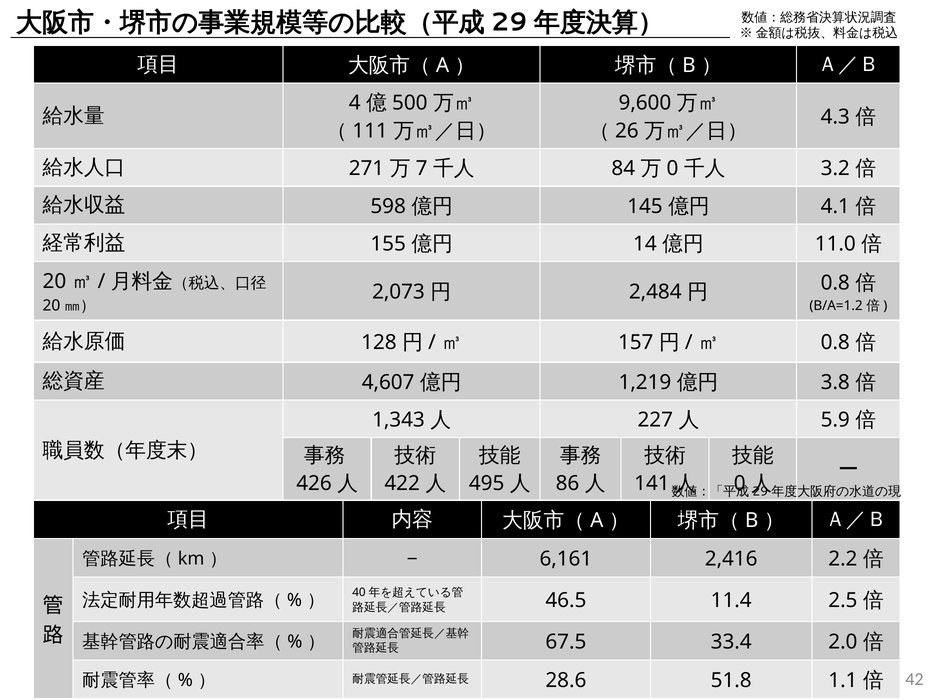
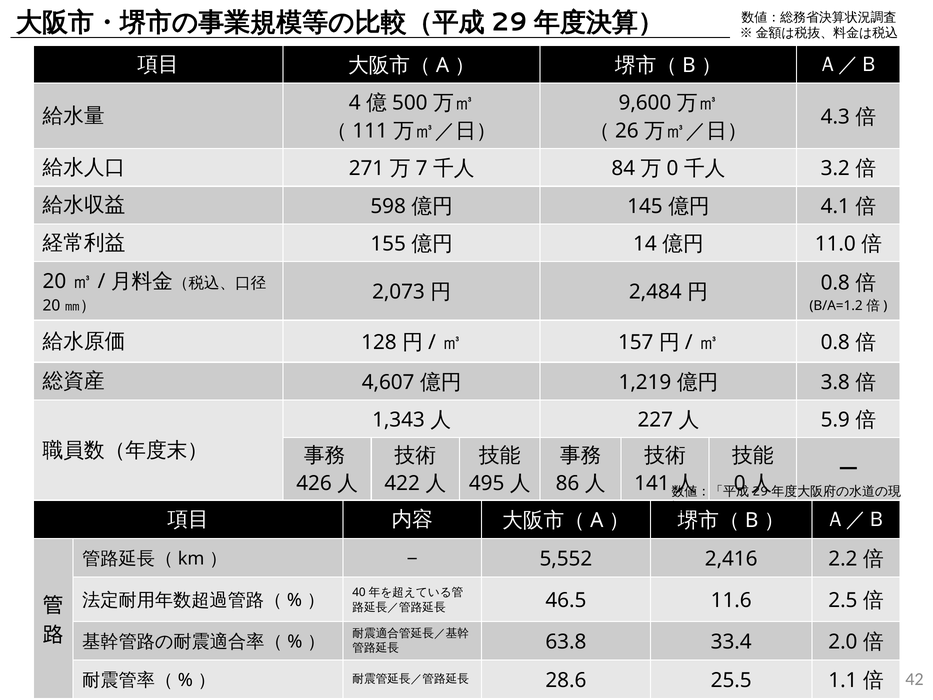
6,161: 6,161 -> 5,552 (566, 559)
11.4: 11.4 -> 11.6 (731, 600)
67.5: 67.5 -> 63.8 (566, 642)
51.8: 51.8 -> 25.5 (731, 680)
